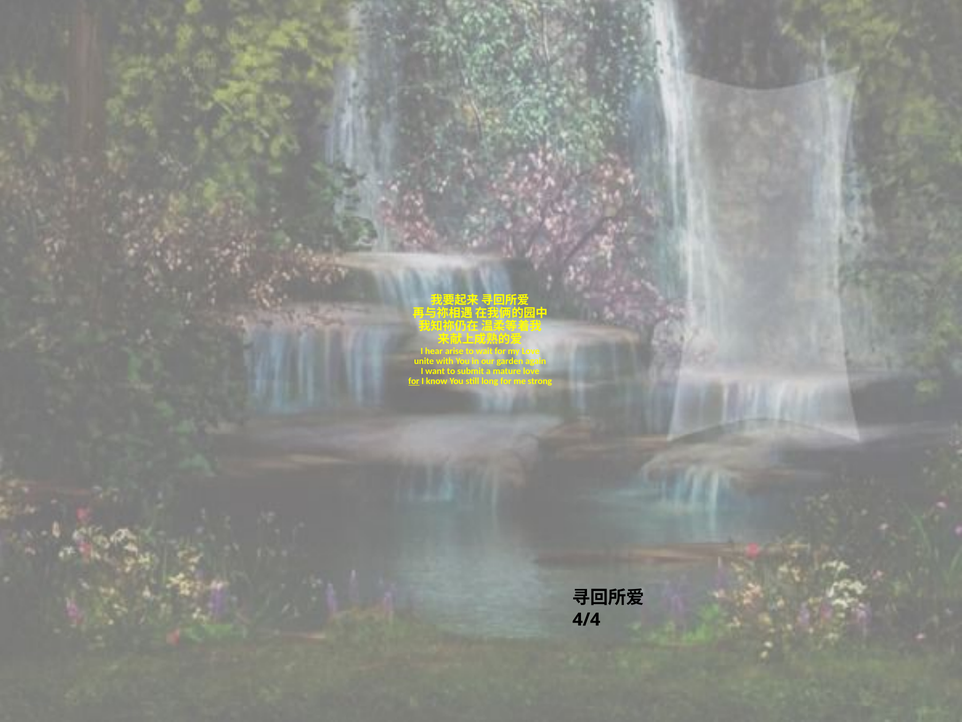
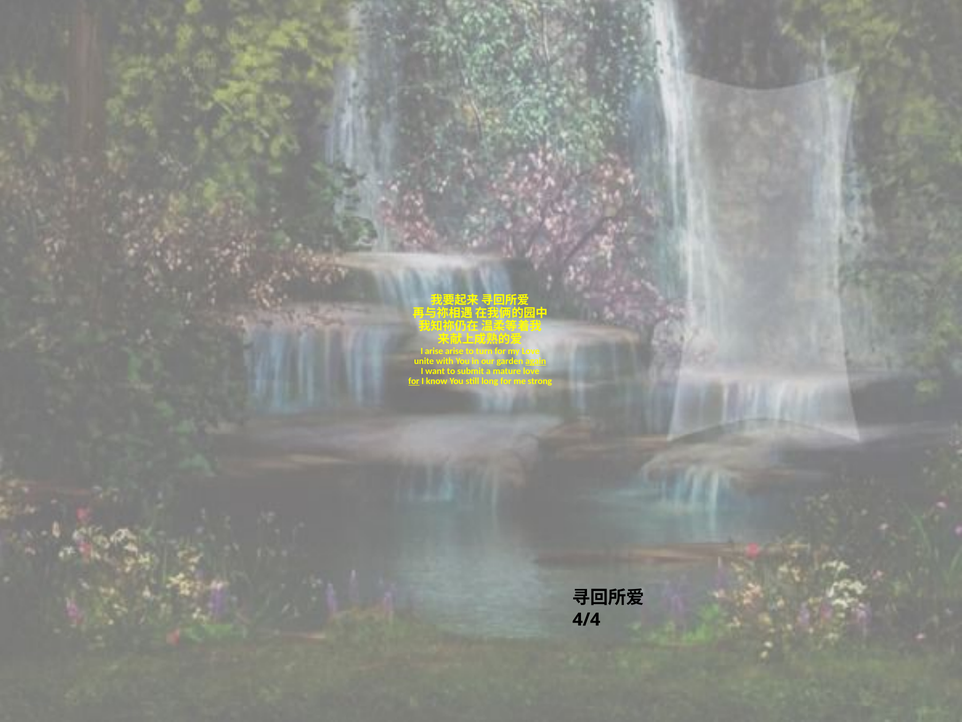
I hear: hear -> arise (434, 351)
wait: wait -> turn (484, 351)
again underline: none -> present (536, 361)
